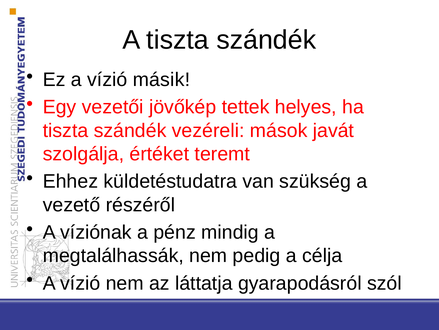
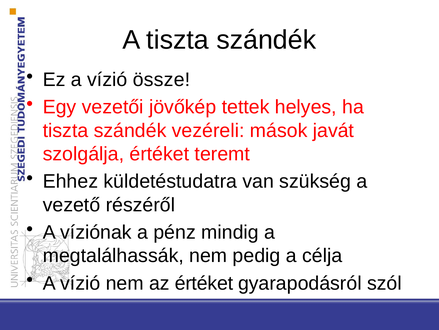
másik: másik -> össze (161, 80)
az láttatja: láttatja -> értéket (204, 283)
